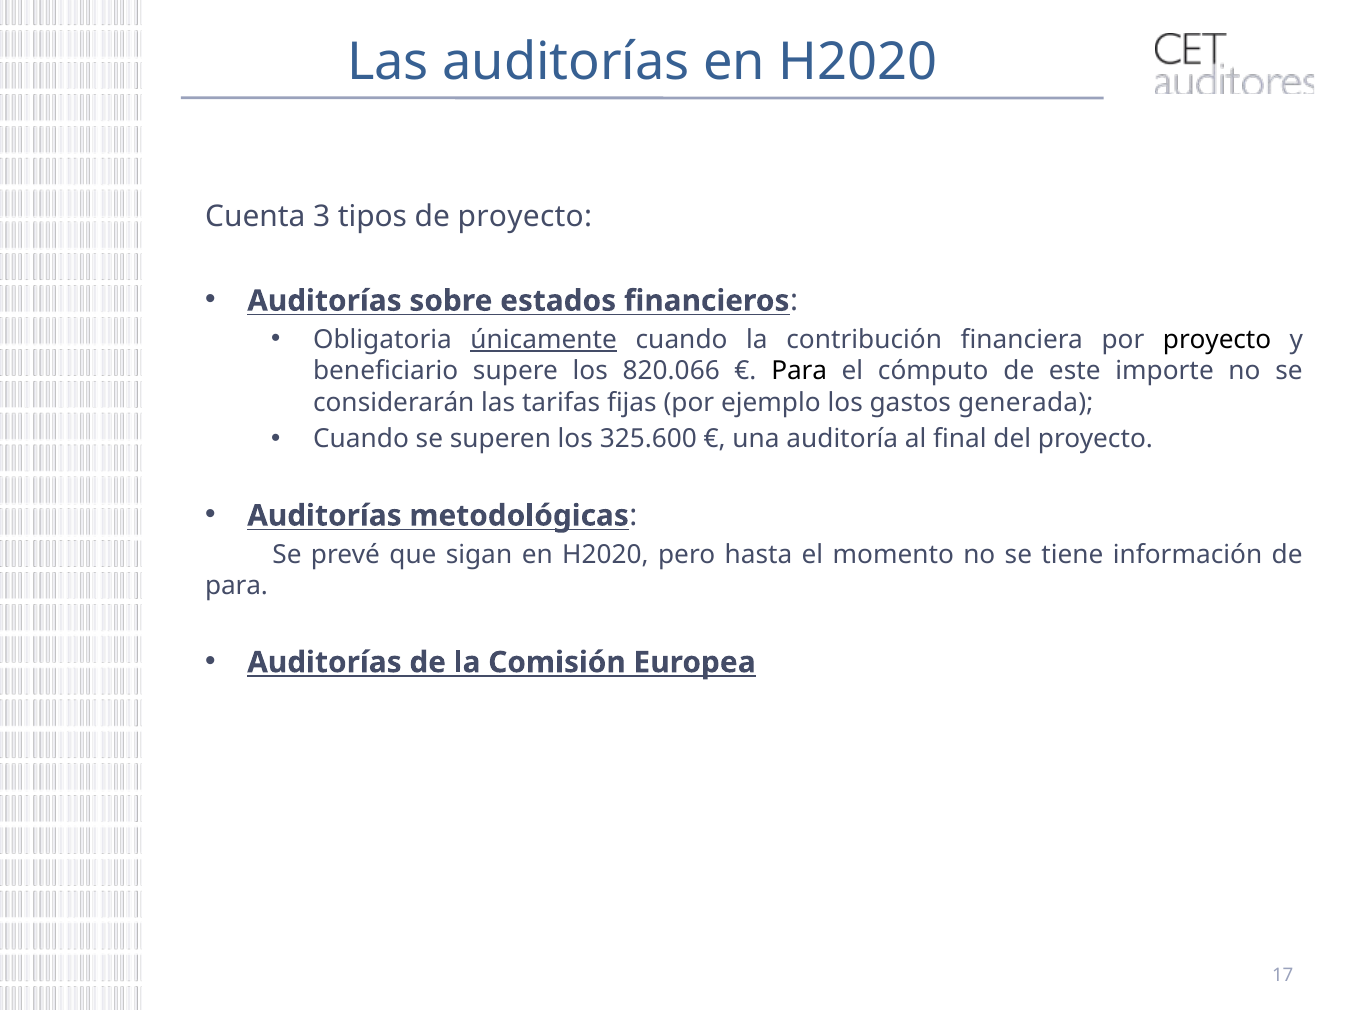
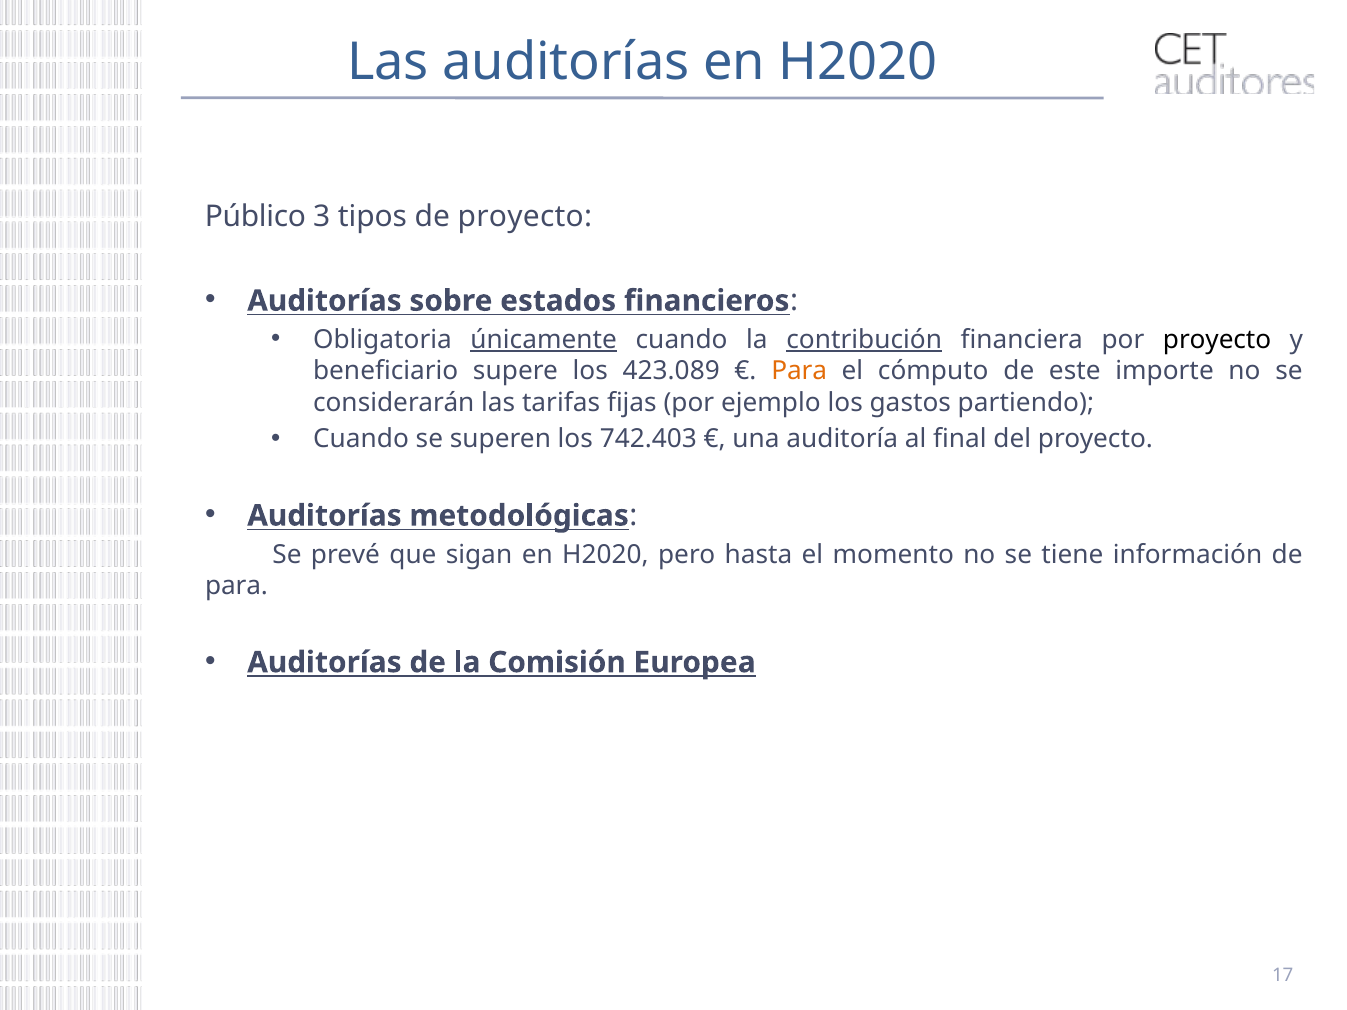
Cuenta: Cuenta -> Público (255, 217)
contribución underline: none -> present (864, 340)
820.066: 820.066 -> 423.089 (671, 371)
Para colour: black -> orange (799, 371)
generada: generada -> partiendo (1026, 403)
325.600: 325.600 -> 742.403 (648, 439)
